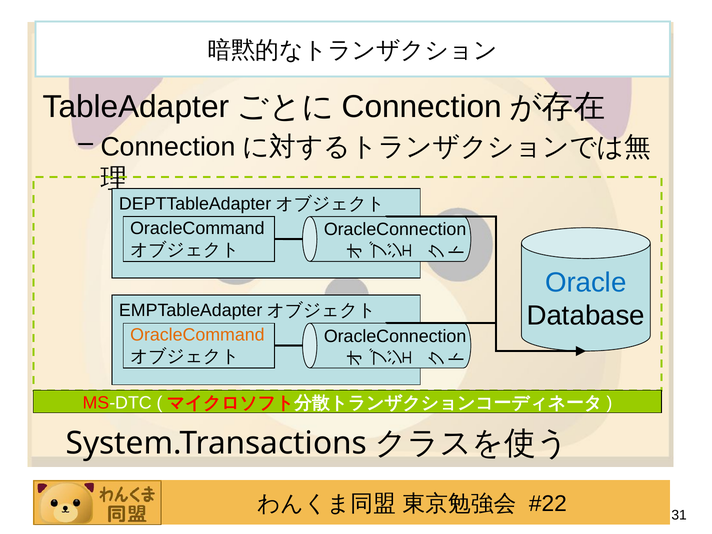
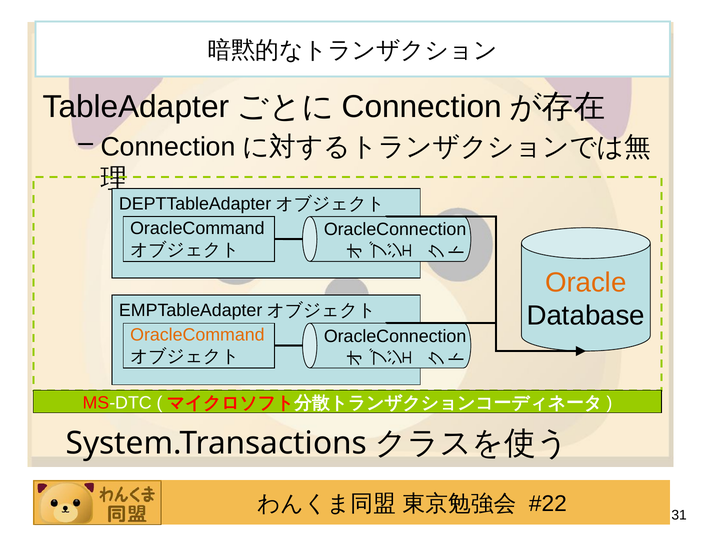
Oracle colour: blue -> orange (586, 282)
